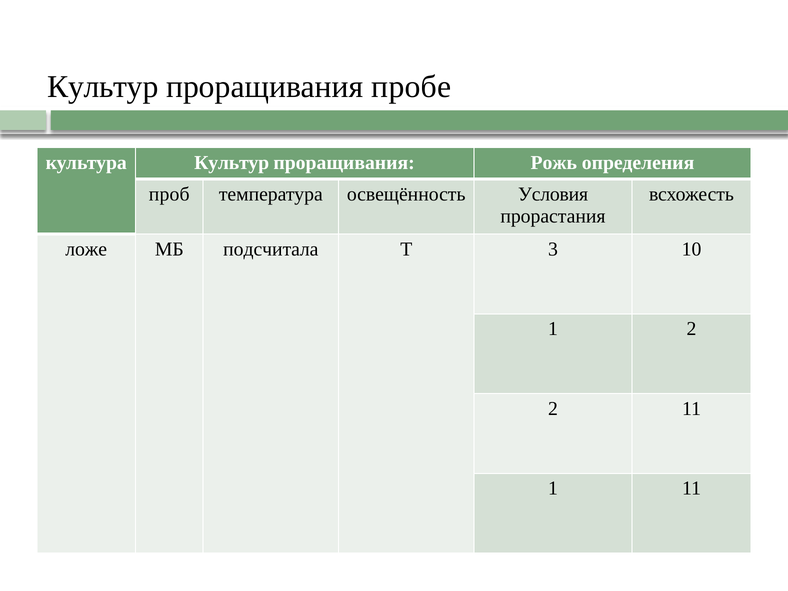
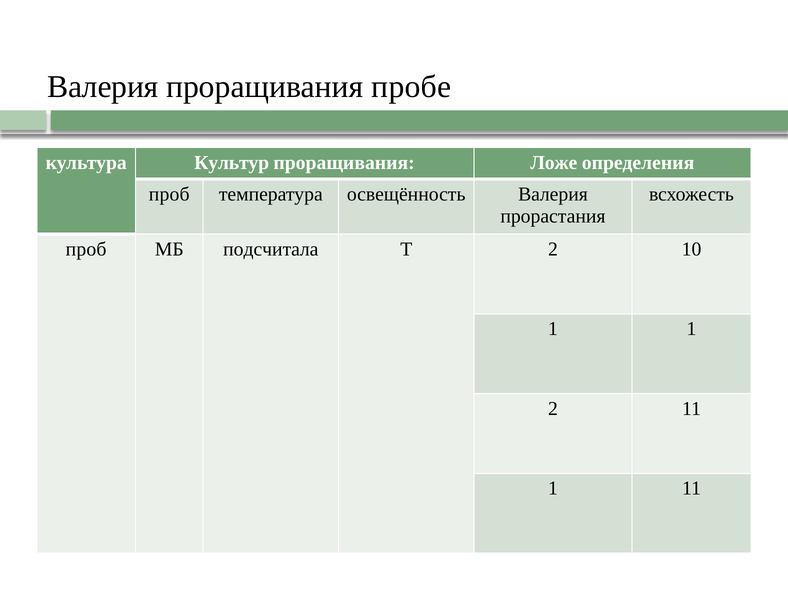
Культур: Культур -> Валерия (103, 87)
Рожь: Рожь -> Ложе (554, 163)
освещённость Условия: Условия -> Валерия (553, 194)
ложе: ложе -> проб (86, 249)
Т 3: 3 -> 2 (553, 249)
1 2: 2 -> 1 (691, 329)
